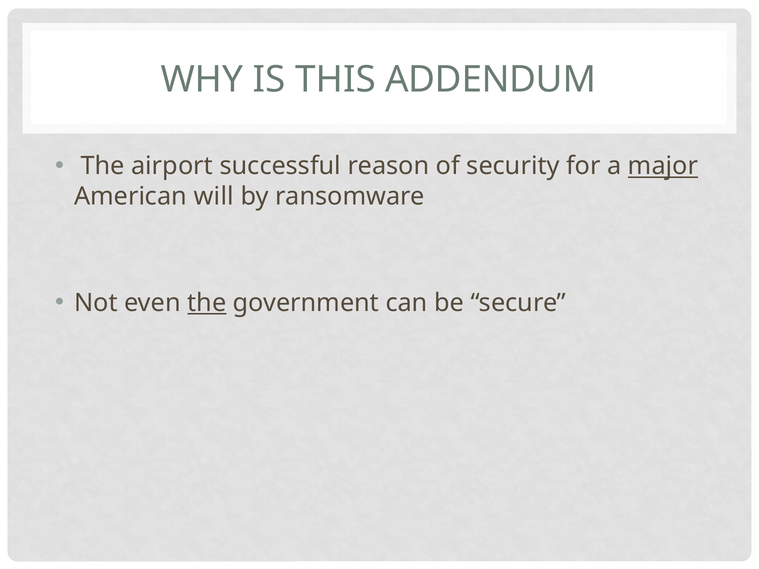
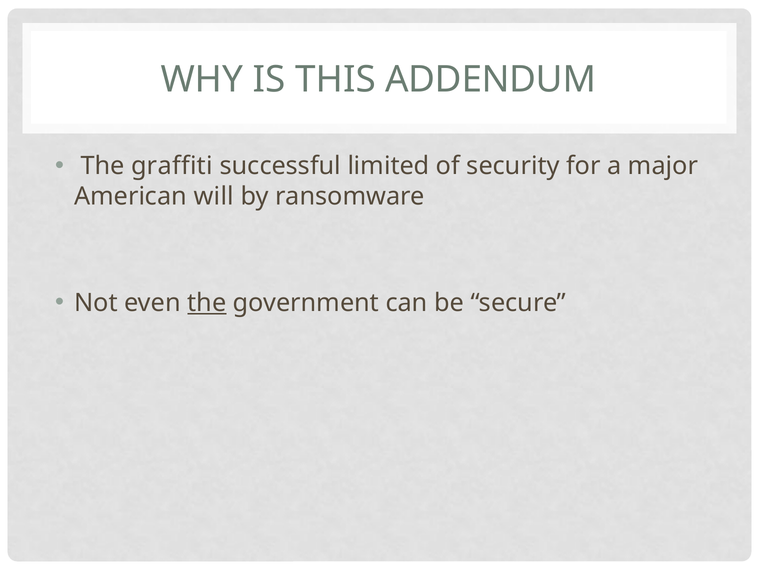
airport: airport -> graffiti (172, 166)
reason: reason -> limited (388, 166)
major underline: present -> none (663, 166)
